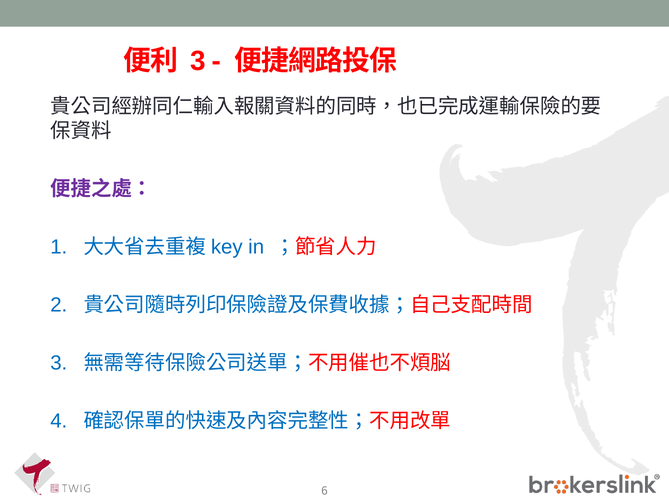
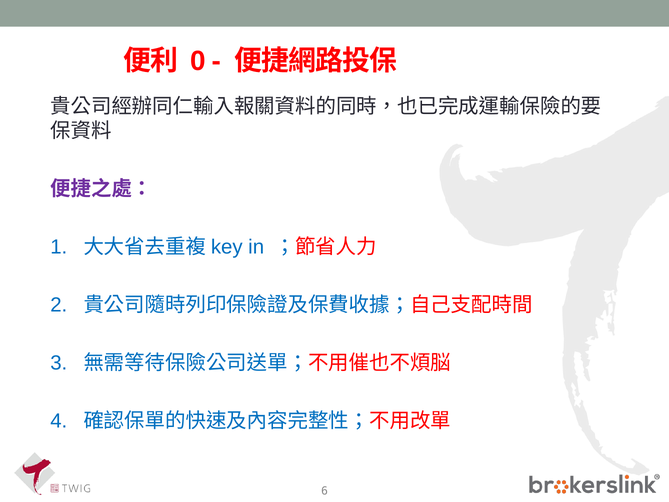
3: 3 -> 0 (198, 61)
